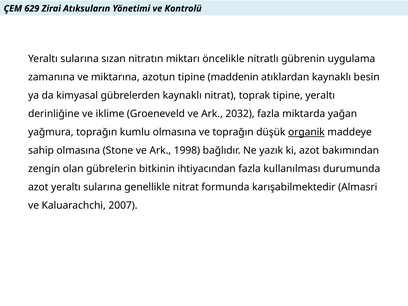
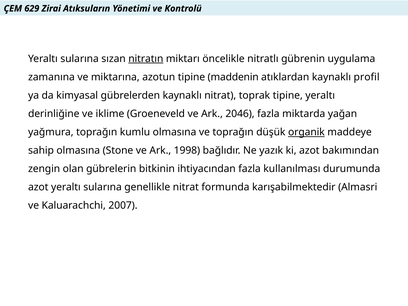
nitratın underline: none -> present (146, 59)
besin: besin -> profil (367, 77)
2032: 2032 -> 2046 (240, 114)
